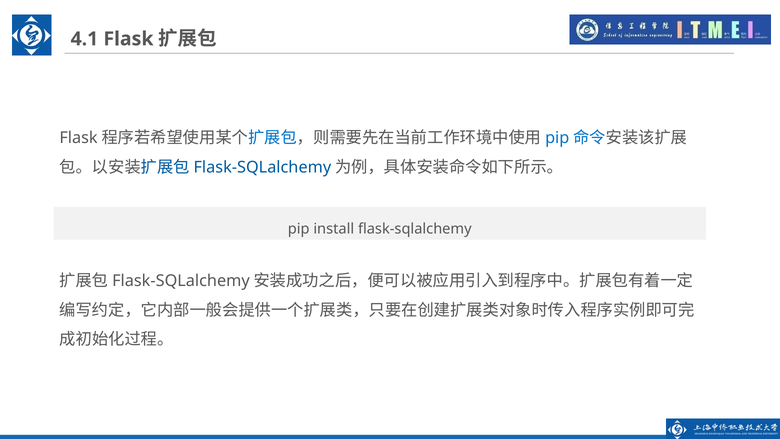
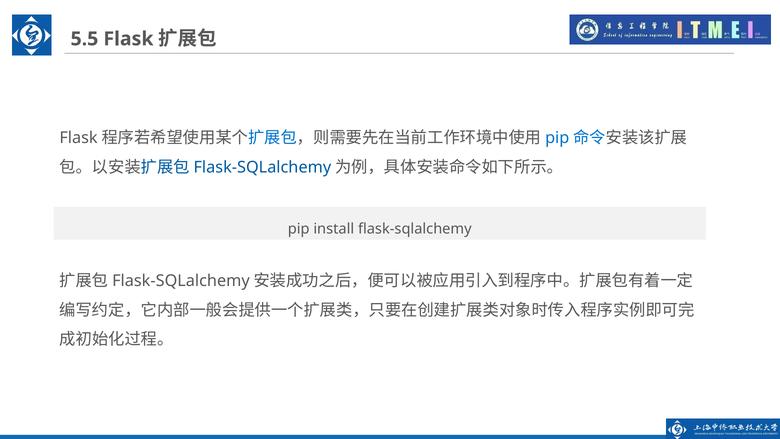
4.1: 4.1 -> 5.5 (84, 39)
